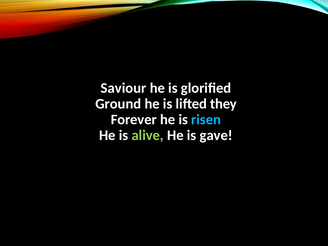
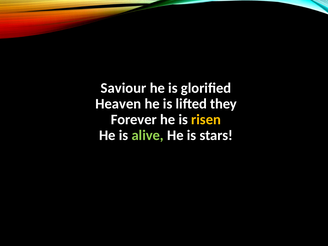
Ground: Ground -> Heaven (118, 104)
risen colour: light blue -> yellow (206, 120)
gave: gave -> stars (216, 135)
